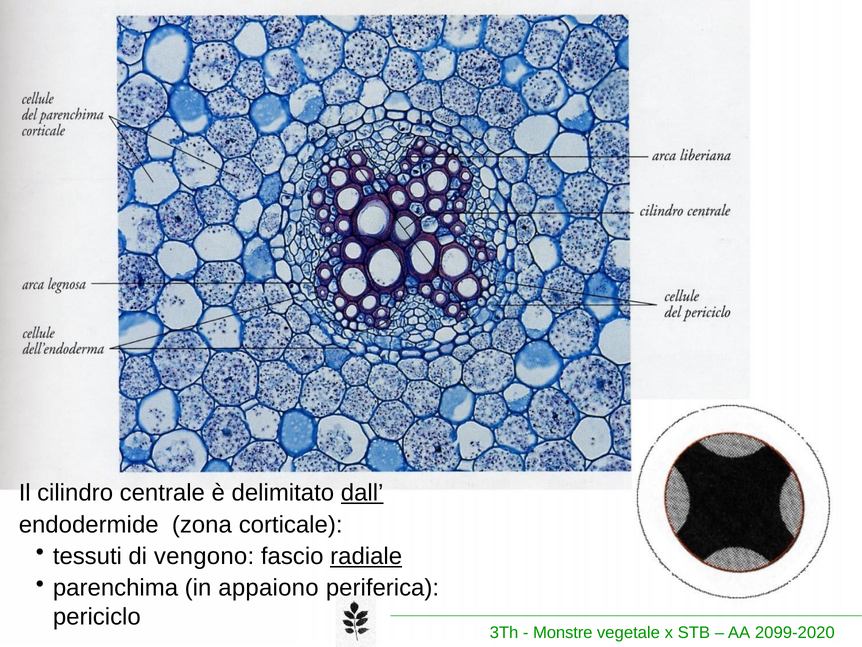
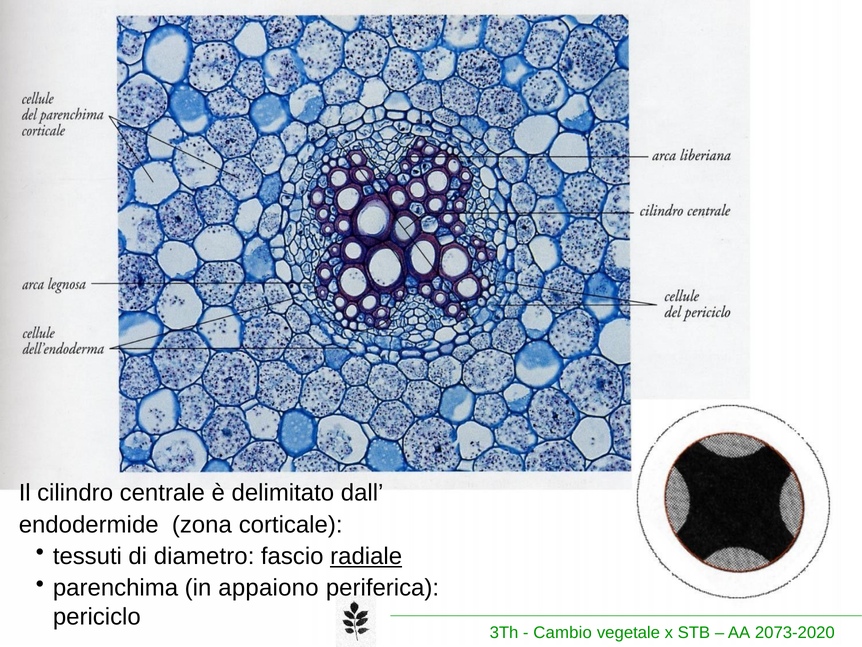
dall underline: present -> none (362, 493)
vengono: vengono -> diametro (204, 556)
Monstre: Monstre -> Cambio (563, 632)
2099-2020: 2099-2020 -> 2073-2020 (795, 632)
